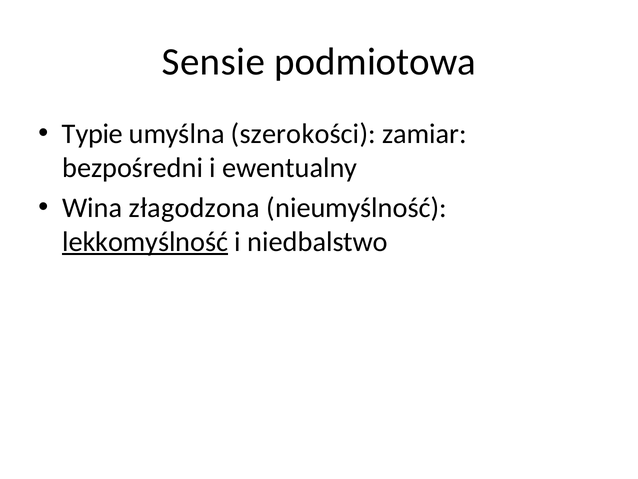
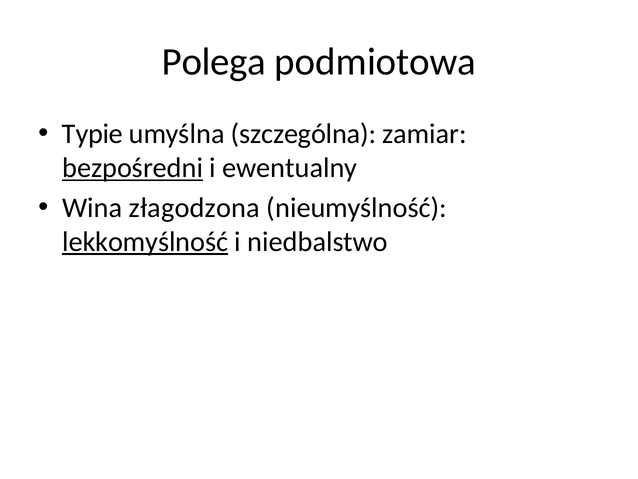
Sensie: Sensie -> Polega (214, 62)
szerokości: szerokości -> szczególna (304, 134)
bezpośredni underline: none -> present (133, 168)
